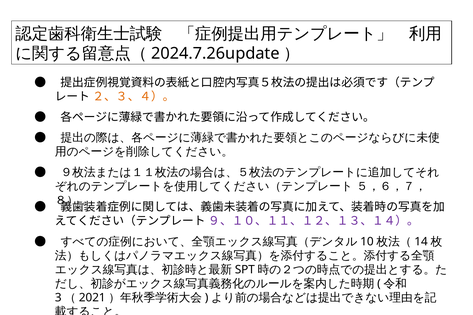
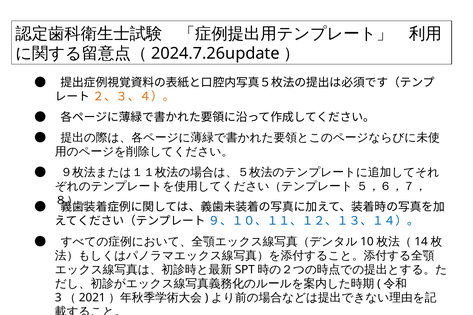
９、１０、１１、１２、１３、１４）。 colour: purple -> blue (314, 221)
